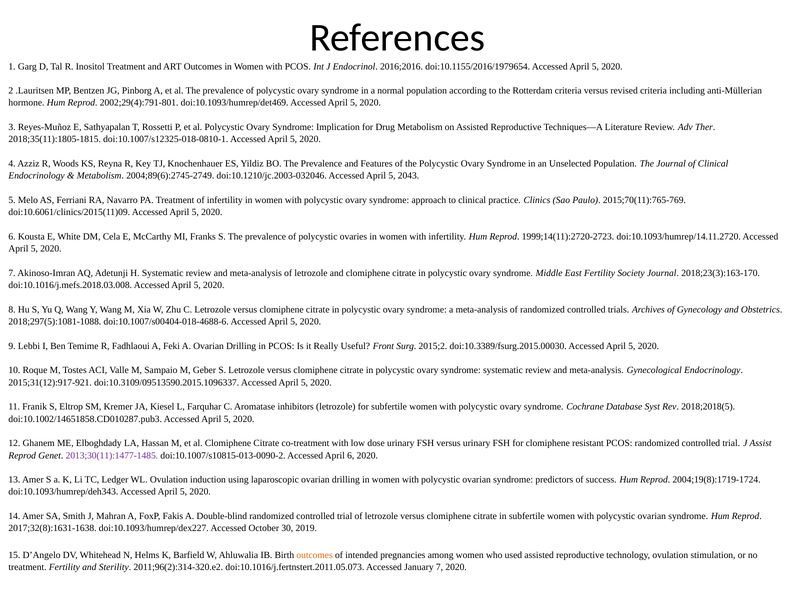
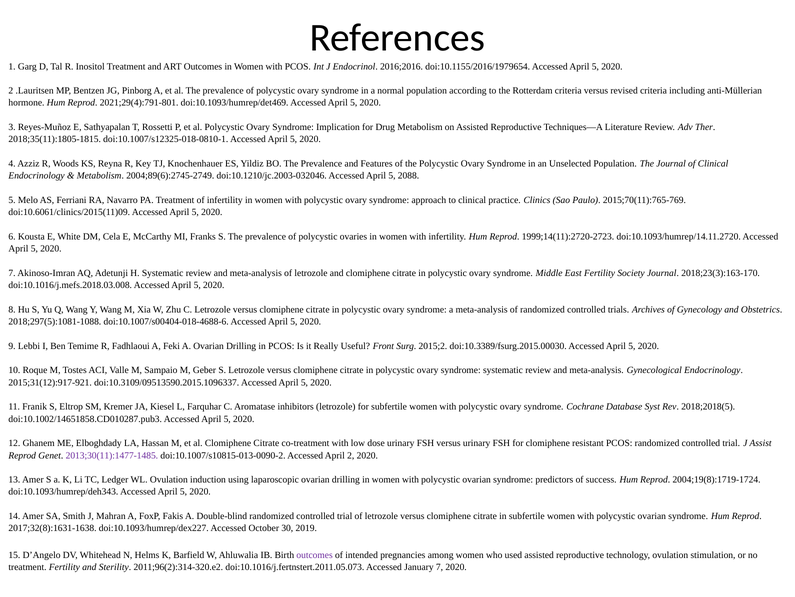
2002;29(4):791-801: 2002;29(4):791-801 -> 2021;29(4):791-801 (139, 102)
2043: 2043 -> 2088 (409, 175)
April 6: 6 -> 2 (351, 455)
outcomes colour: orange -> purple (315, 554)
